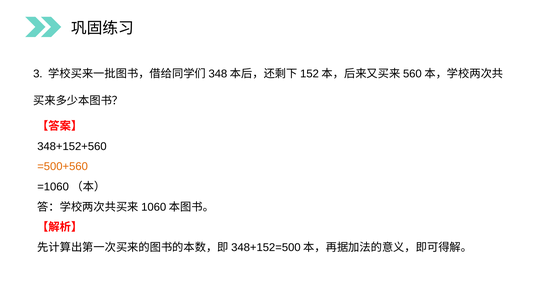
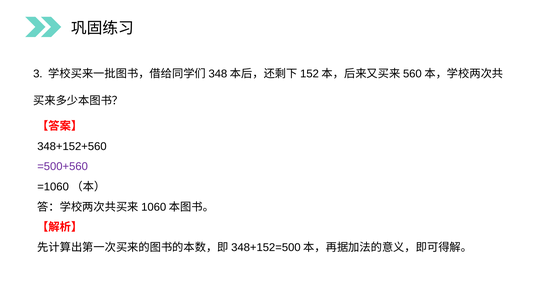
=500+560 colour: orange -> purple (63, 167)
